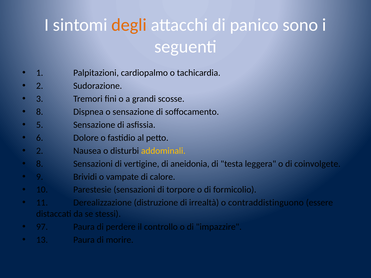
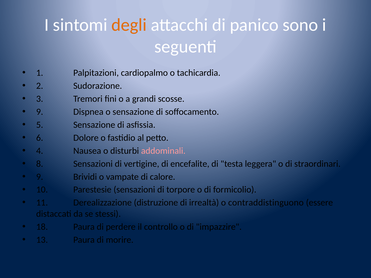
8: 8 -> 9 (40, 112)
2: 2 -> 4 (40, 151)
addominali colour: yellow -> pink (163, 151)
aneidonia: aneidonia -> encefalite (190, 164)
coinvolgete: coinvolgete -> straordinari (317, 164)
97: 97 -> 18 (42, 227)
